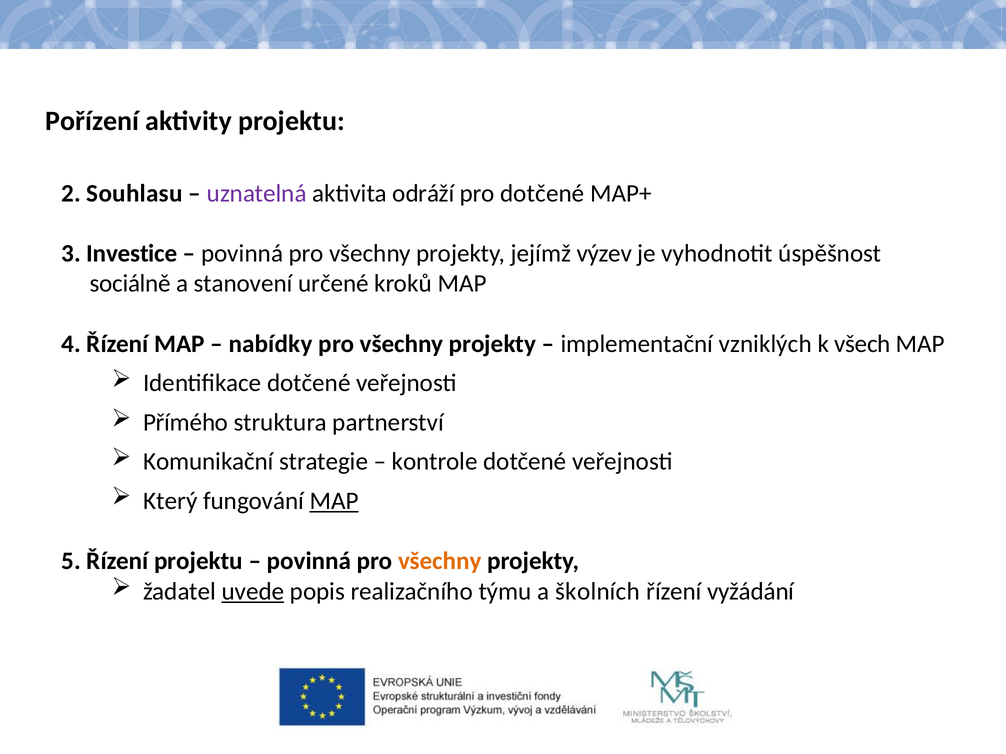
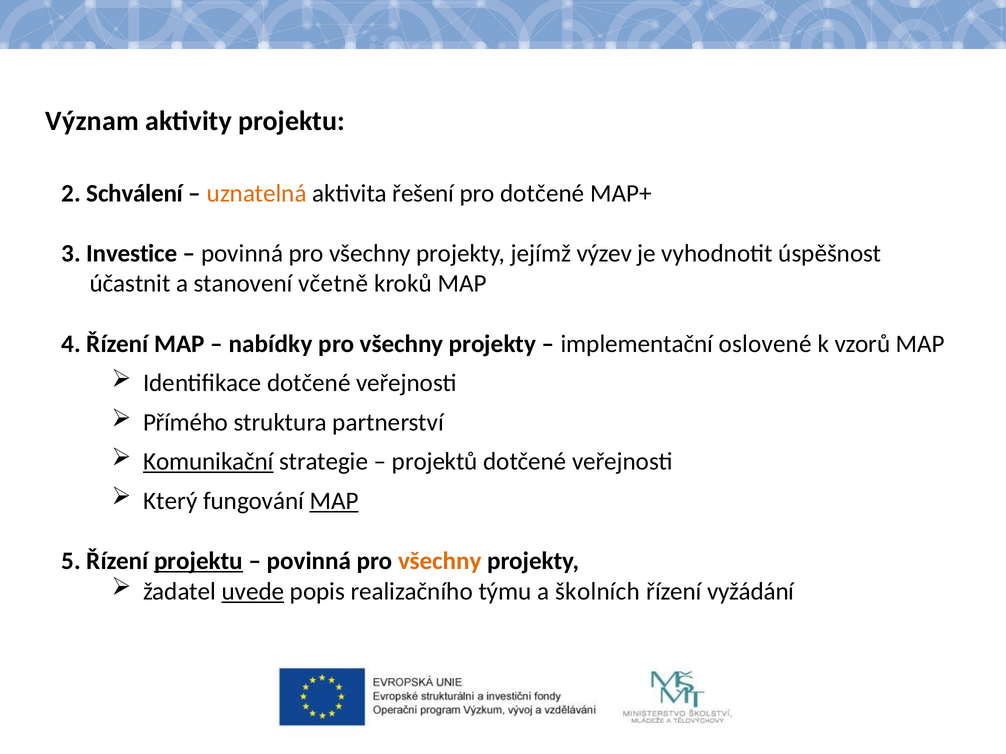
Pořízení: Pořízení -> Význam (92, 121)
Souhlasu: Souhlasu -> Schválení (135, 193)
uznatelná colour: purple -> orange (257, 193)
odráží: odráží -> řešení (423, 193)
sociálně: sociálně -> účastnit (130, 284)
určené: určené -> včetně (333, 284)
vzniklých: vzniklých -> oslovené (765, 344)
všech: všech -> vzorů (862, 344)
Komunikační underline: none -> present (208, 462)
kontrole: kontrole -> projektů (435, 462)
projektu underline: none -> present (199, 561)
